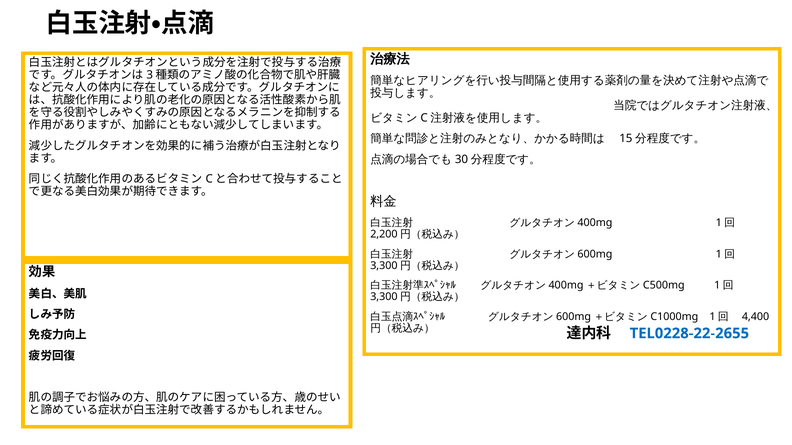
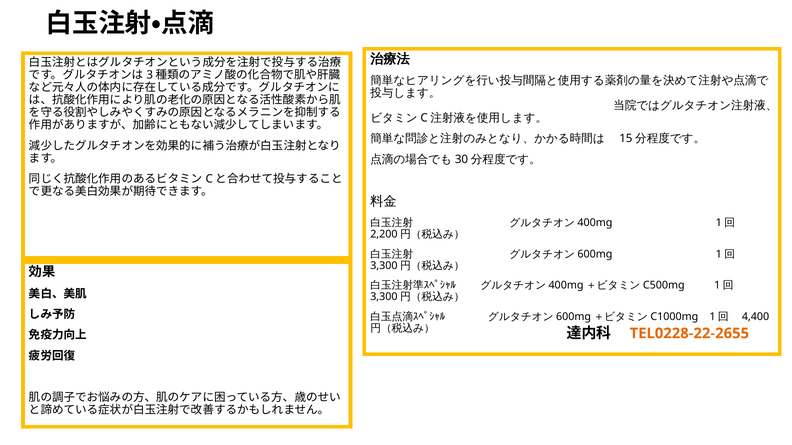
TEL0228-22-2655 colour: blue -> orange (689, 334)
